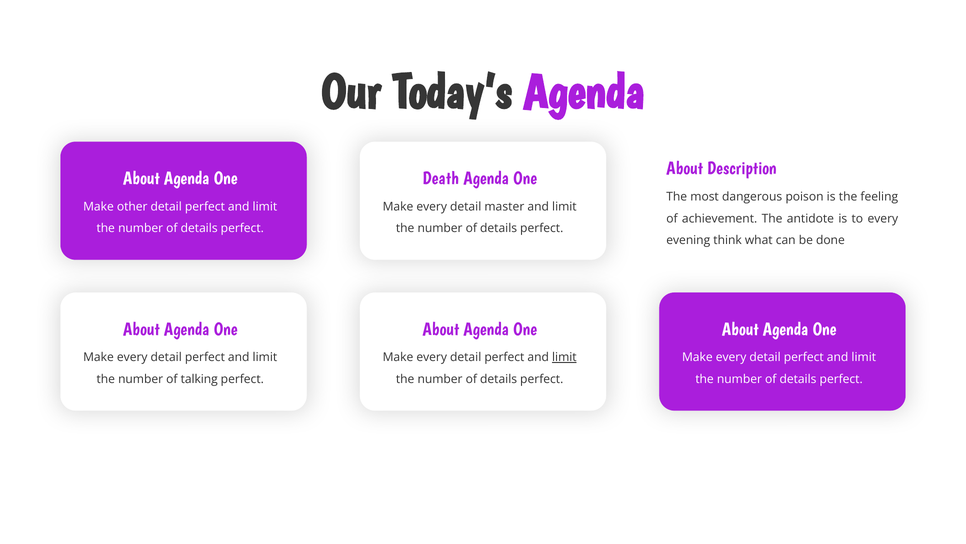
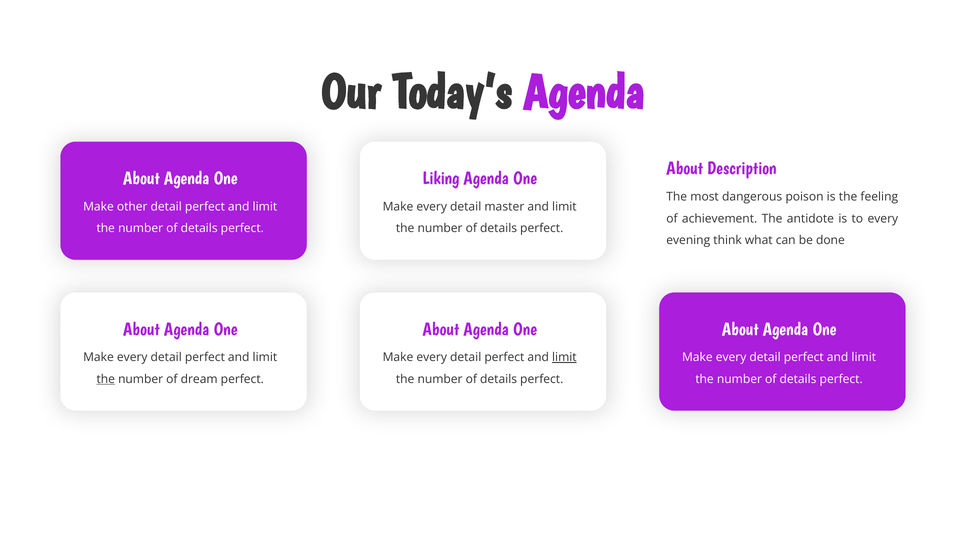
Death: Death -> Liking (441, 178)
the underline: none -> present (106, 379)
talking: talking -> dream (199, 379)
